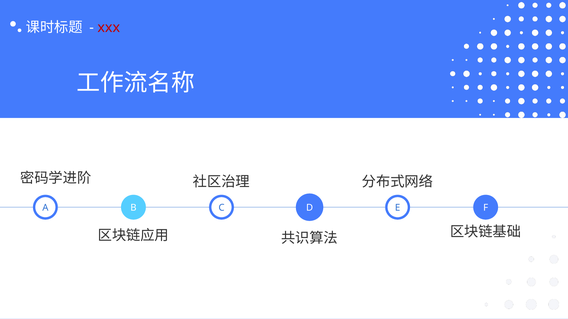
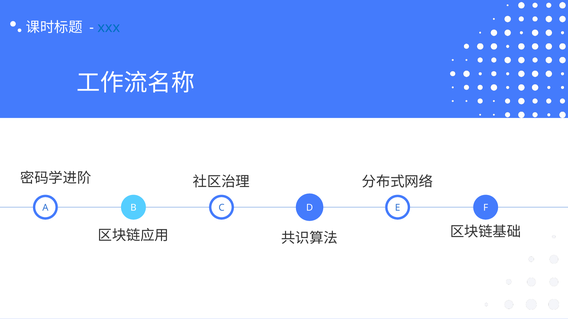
xxx colour: red -> blue (109, 28)
